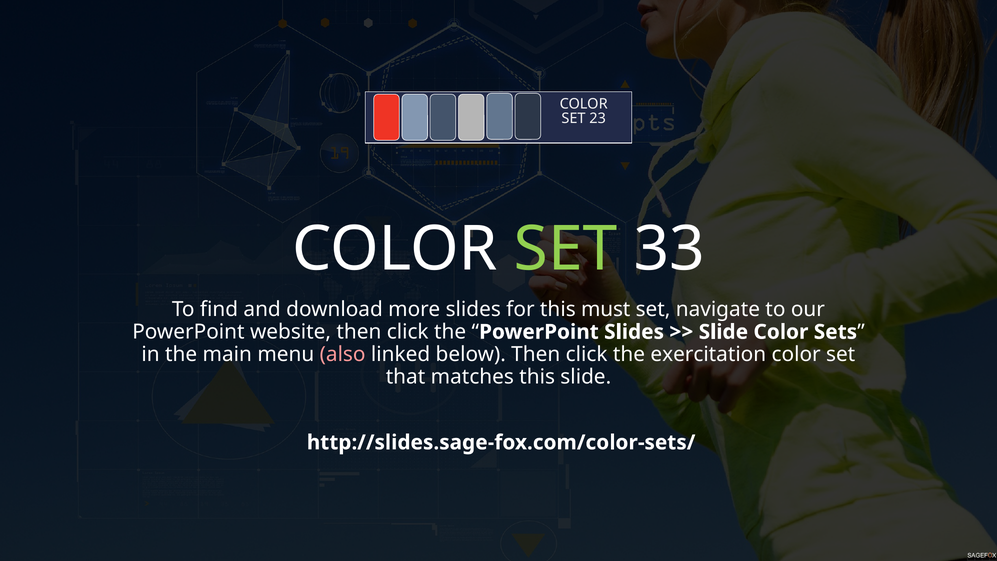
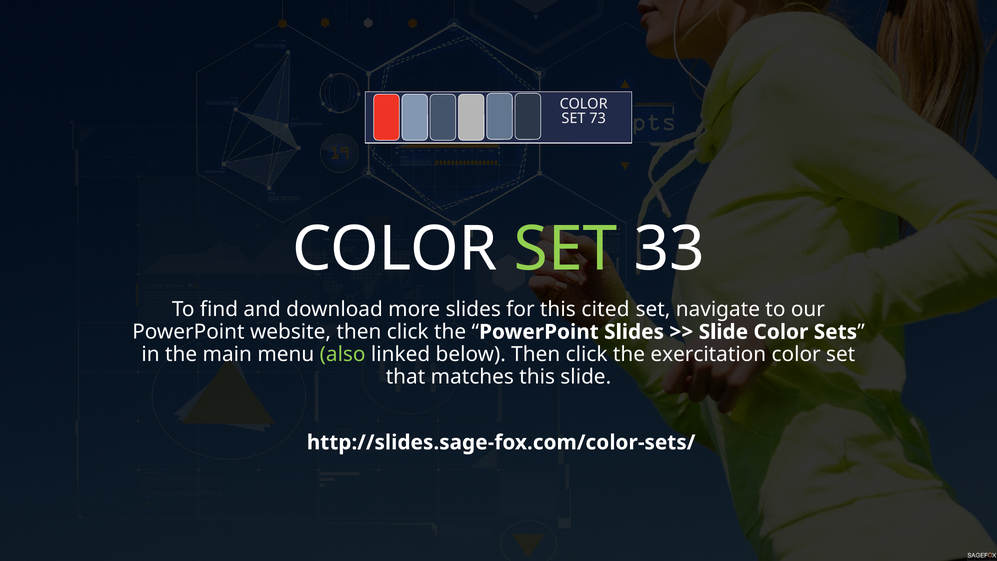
23: 23 -> 73 (598, 118)
must: must -> cited (606, 309)
also colour: pink -> light green (343, 354)
